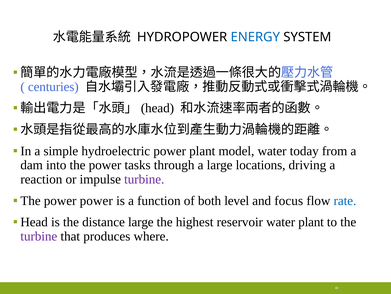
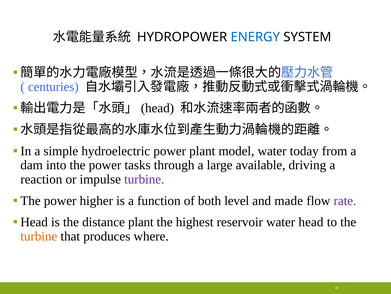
locations: locations -> available (261, 165)
power power: power -> higher (96, 200)
focus: focus -> made (289, 200)
rate colour: blue -> purple (345, 200)
distance large: large -> plant (141, 222)
water plant: plant -> head (311, 222)
turbine colour: purple -> orange (39, 236)
